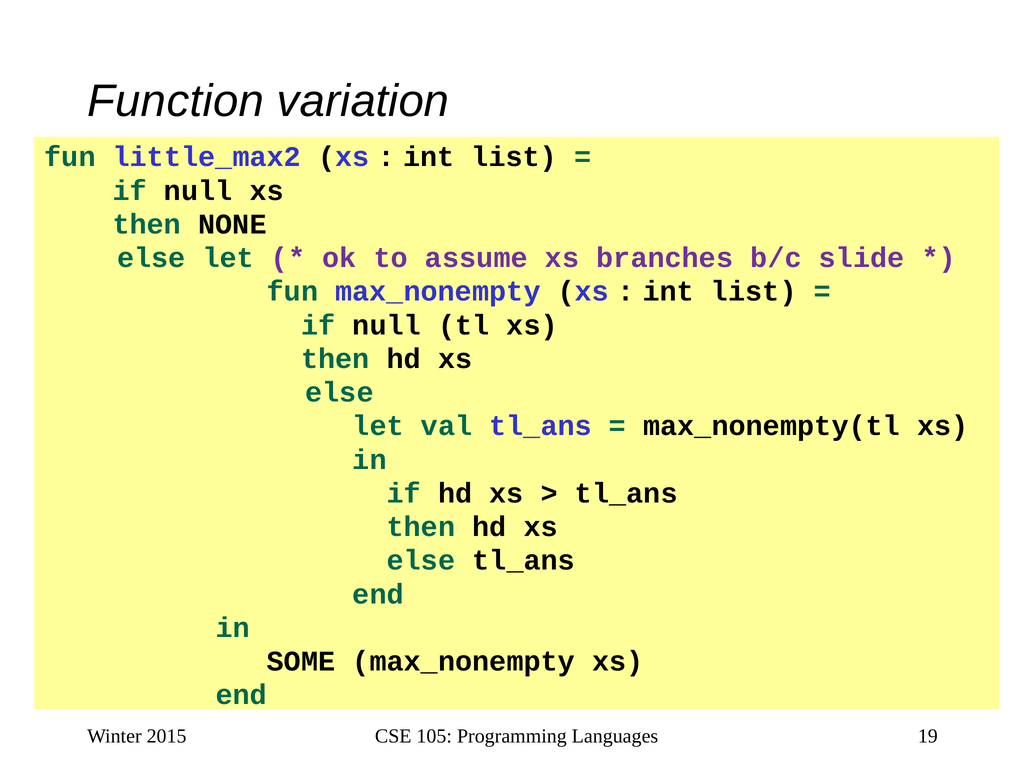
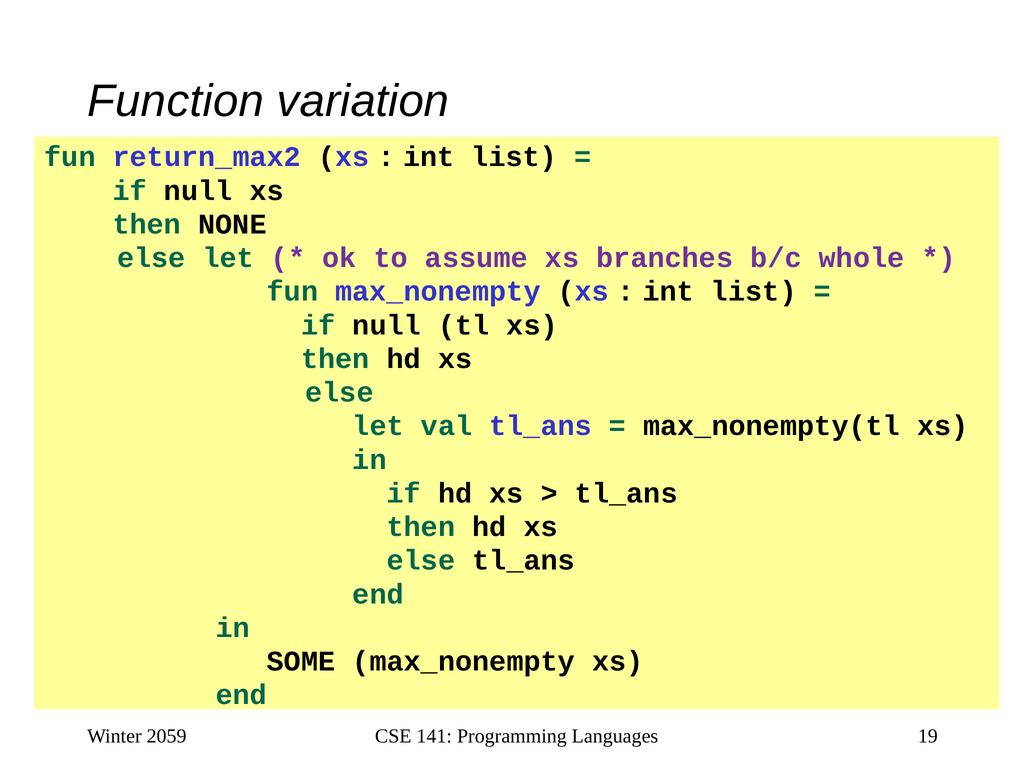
little_max2: little_max2 -> return_max2 (207, 157)
slide: slide -> whole (862, 258)
2015: 2015 -> 2059 (167, 736)
105: 105 -> 141 (434, 736)
